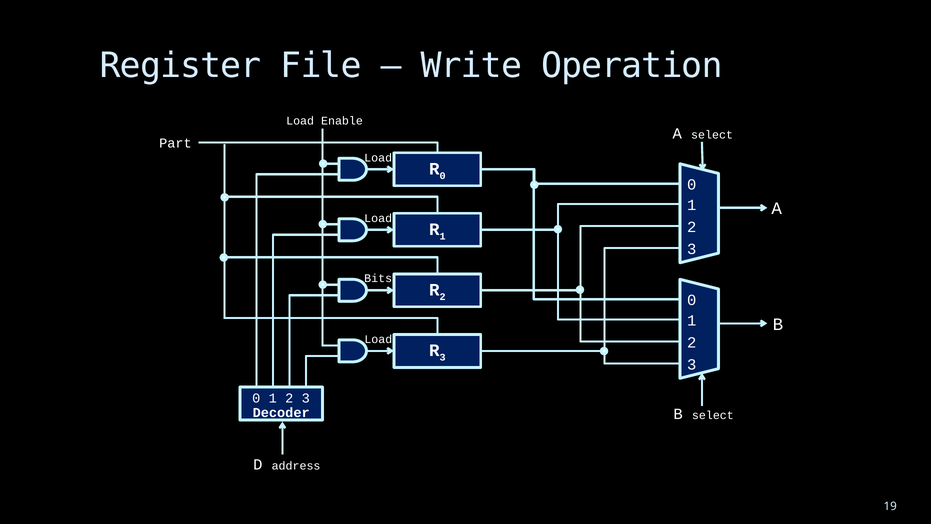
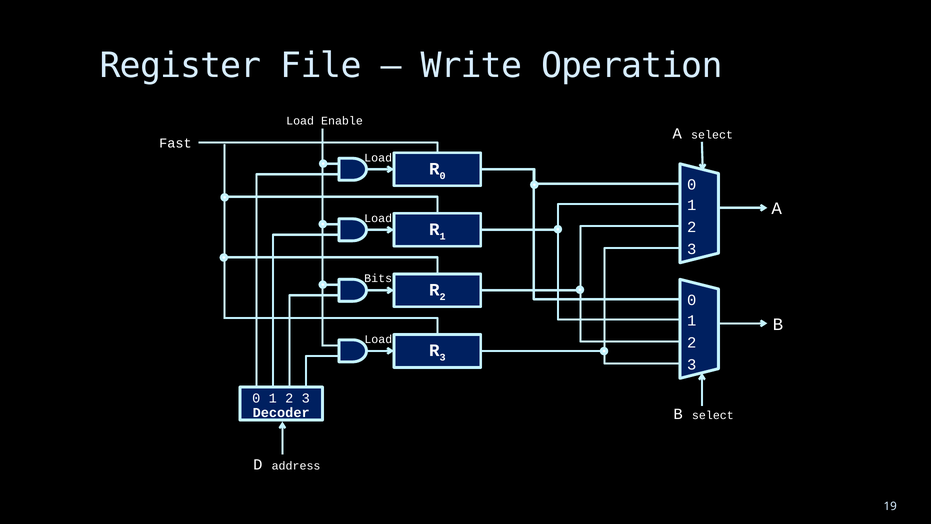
Part: Part -> Fast (175, 143)
